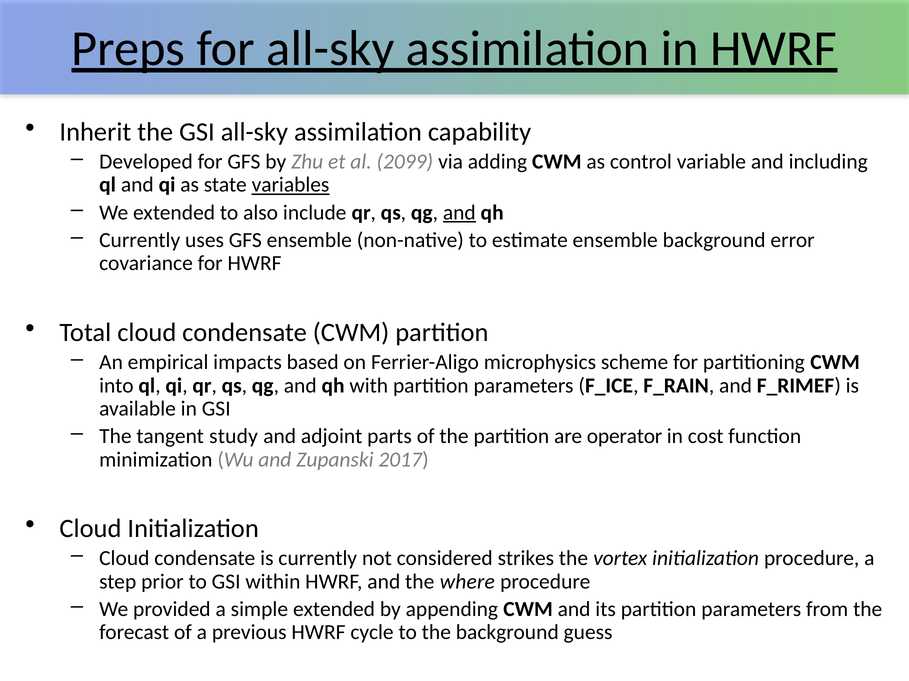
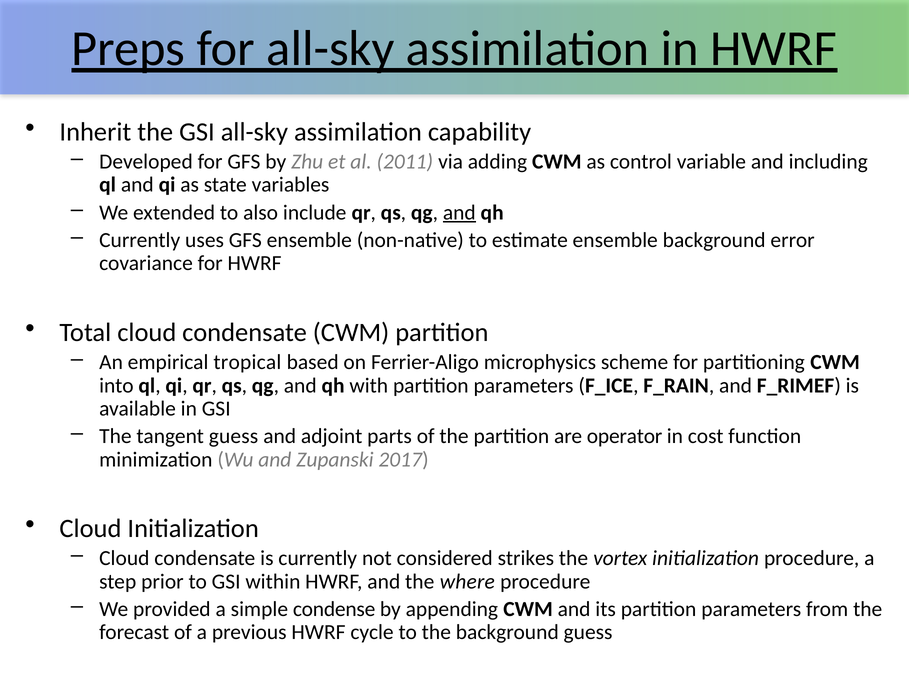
2099: 2099 -> 2011 (405, 162)
variables underline: present -> none (290, 185)
impacts: impacts -> tropical (247, 363)
tangent study: study -> guess (234, 437)
simple extended: extended -> condense (334, 610)
